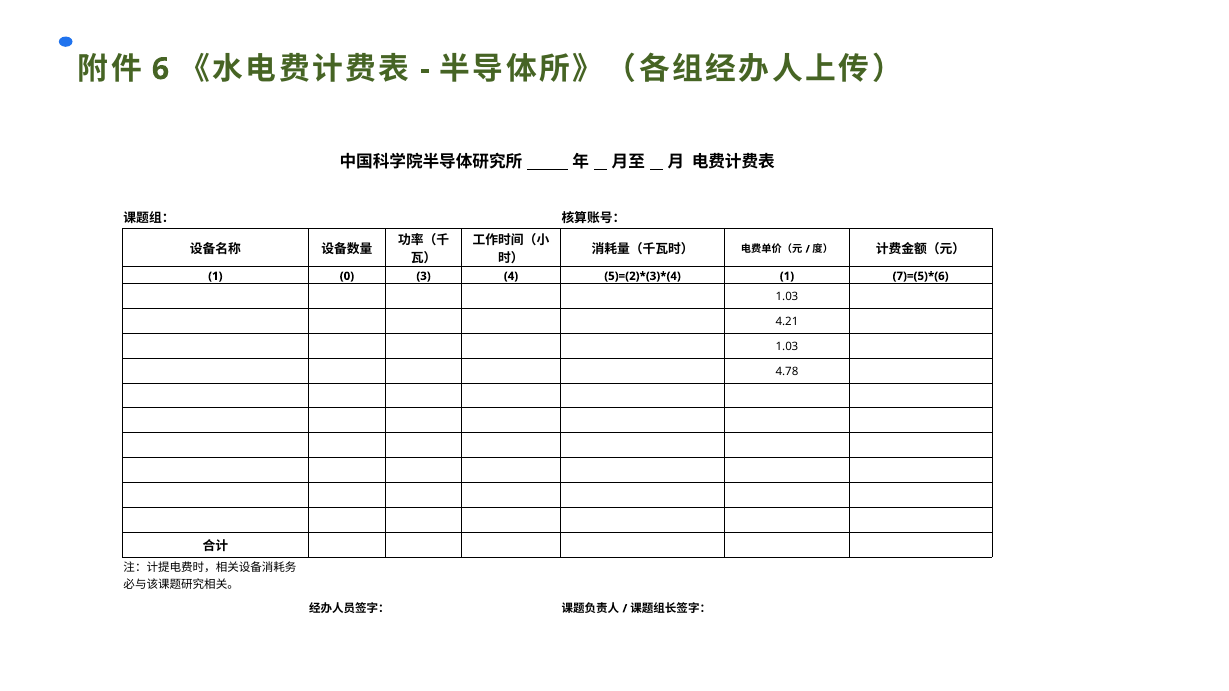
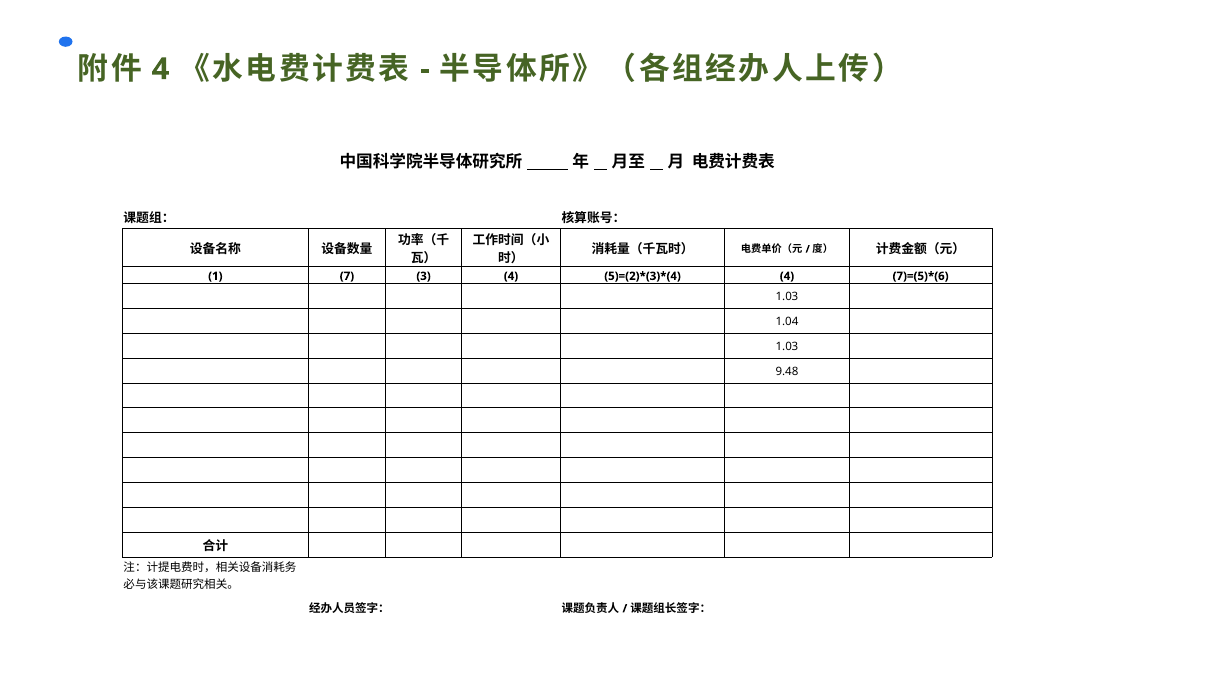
6: 6 -> 4 (161, 69)
0: 0 -> 7 (347, 276)
1: 1 -> 4 (787, 276)
4.21: 4.21 -> 1.04 (787, 322)
4.78: 4.78 -> 9.48 (787, 372)
